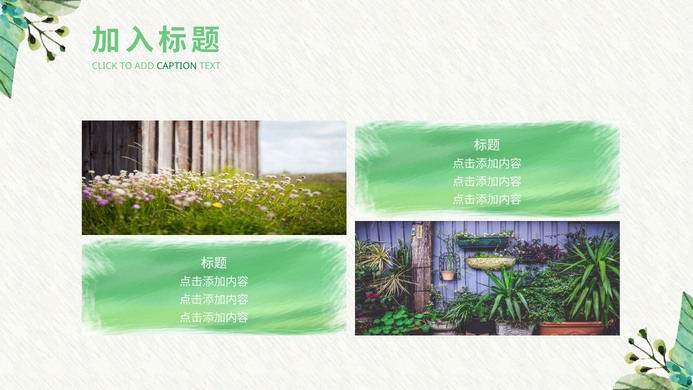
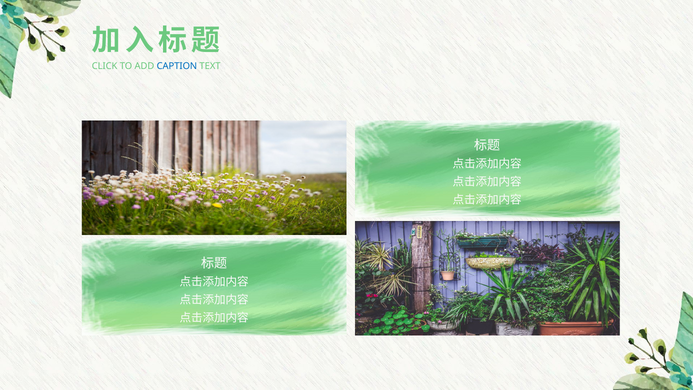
CAPTION colour: green -> blue (177, 66)
